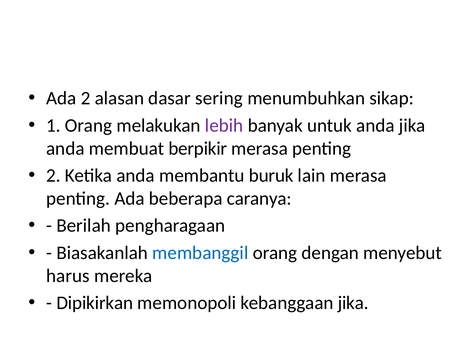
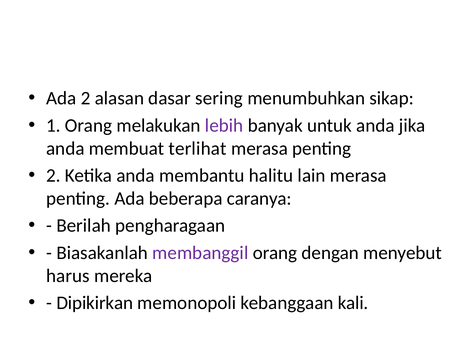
berpikir: berpikir -> terlihat (198, 148)
buruk: buruk -> halitu (271, 175)
membanggil colour: blue -> purple (200, 252)
kebanggaan jika: jika -> kali (353, 303)
